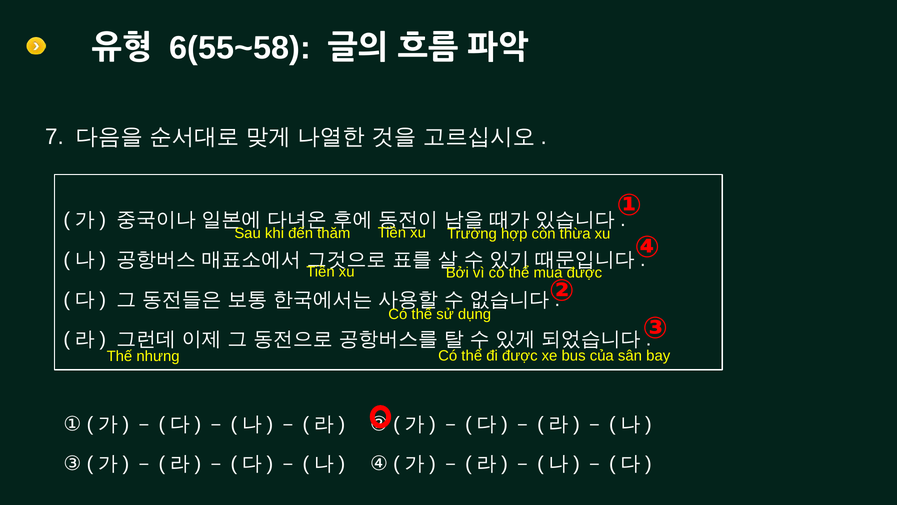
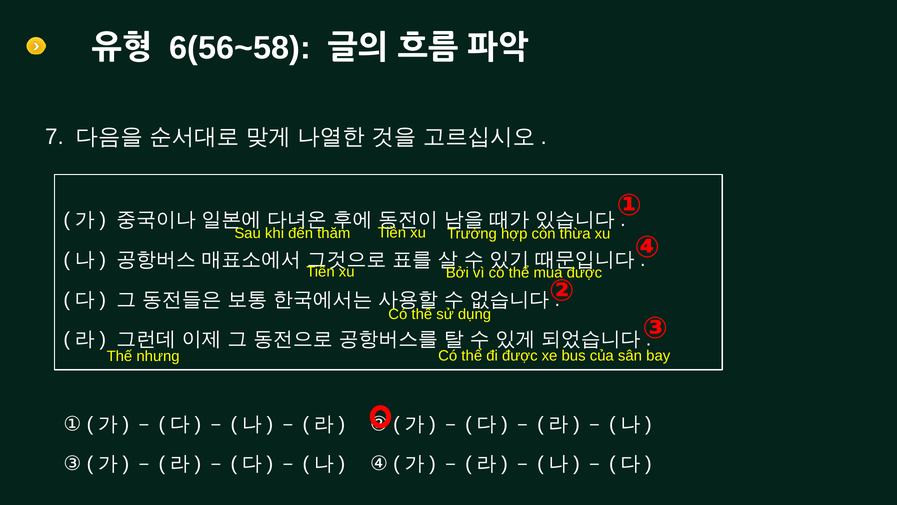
6(55~58: 6(55~58 -> 6(56~58 (240, 48)
